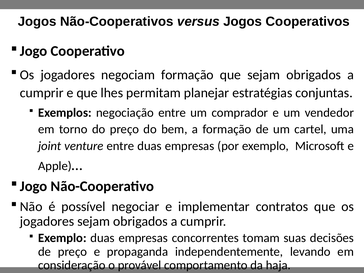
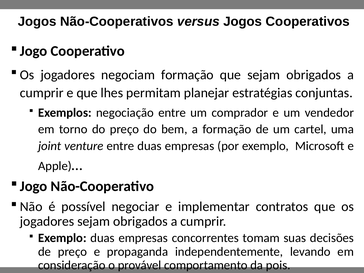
haja: haja -> pois (278, 265)
